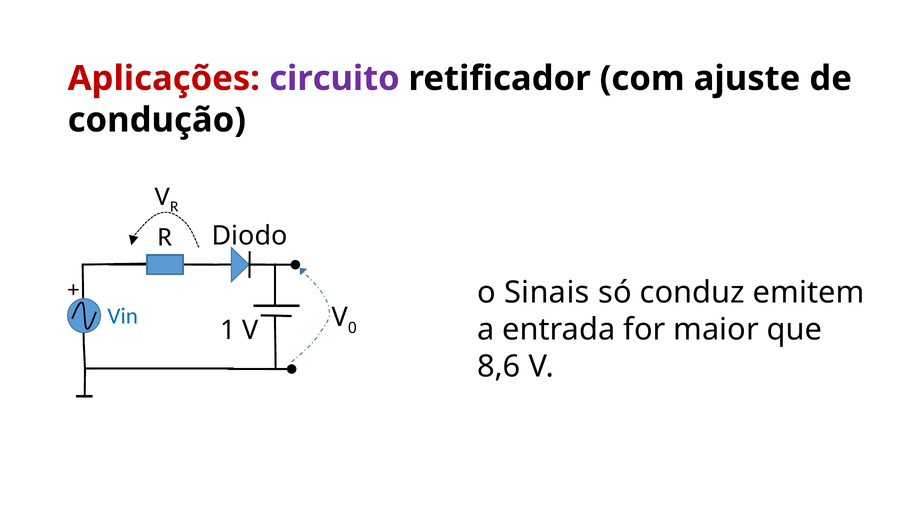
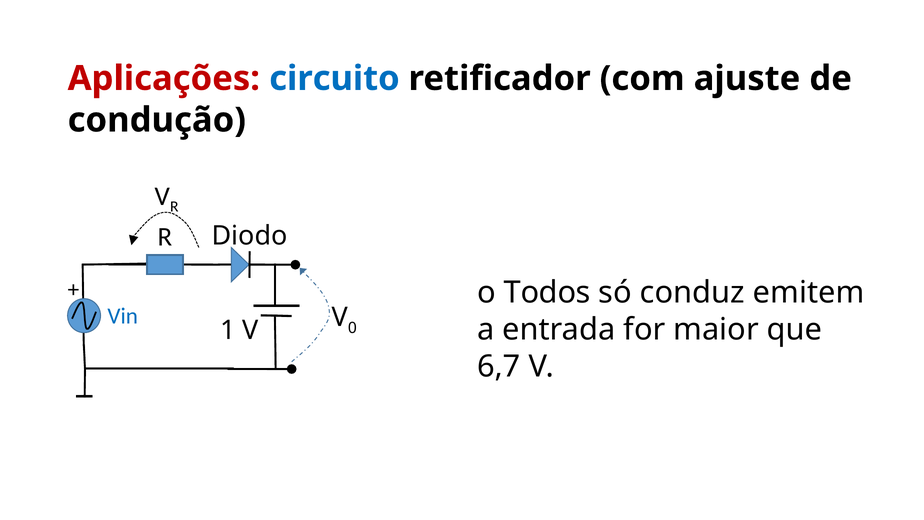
circuito colour: purple -> blue (334, 78)
Sinais: Sinais -> Todos (547, 293)
8,6: 8,6 -> 6,7 (499, 367)
